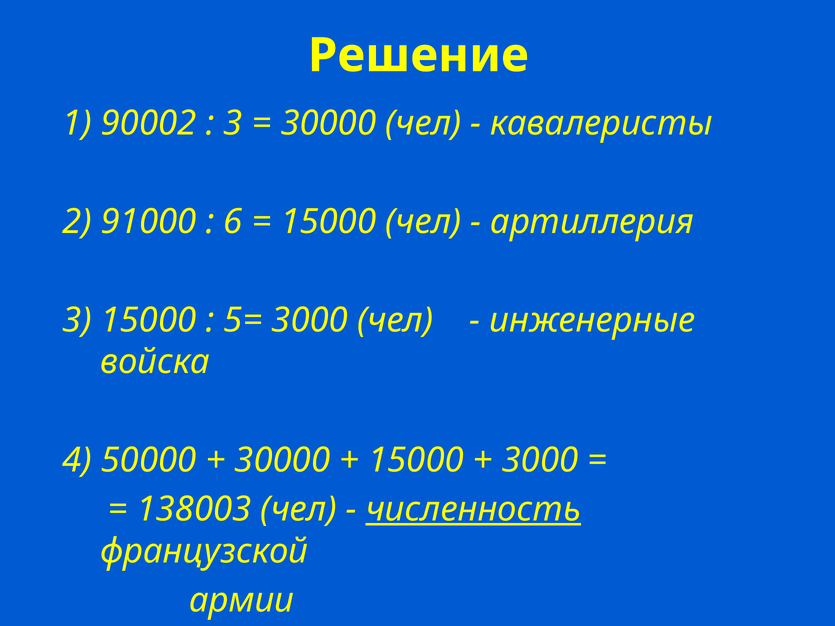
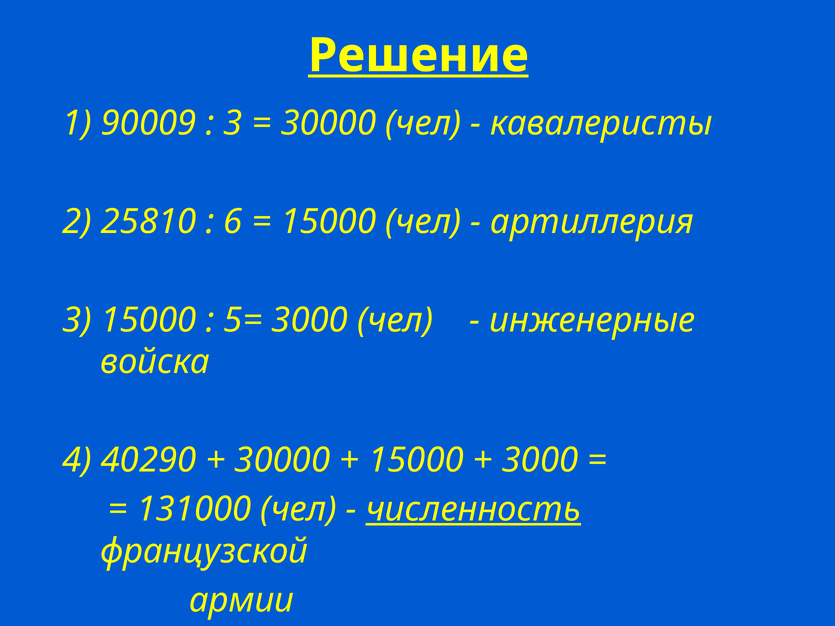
Решение underline: none -> present (418, 55)
90002: 90002 -> 90009 (149, 124)
91000: 91000 -> 25810 (149, 222)
50000: 50000 -> 40290 (149, 460)
138003: 138003 -> 131000 (194, 510)
